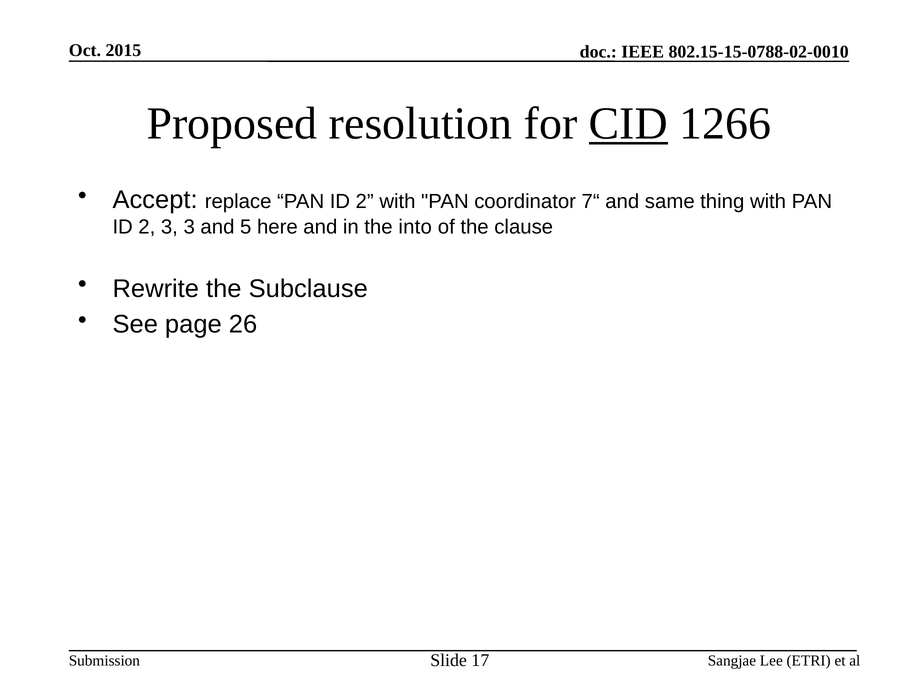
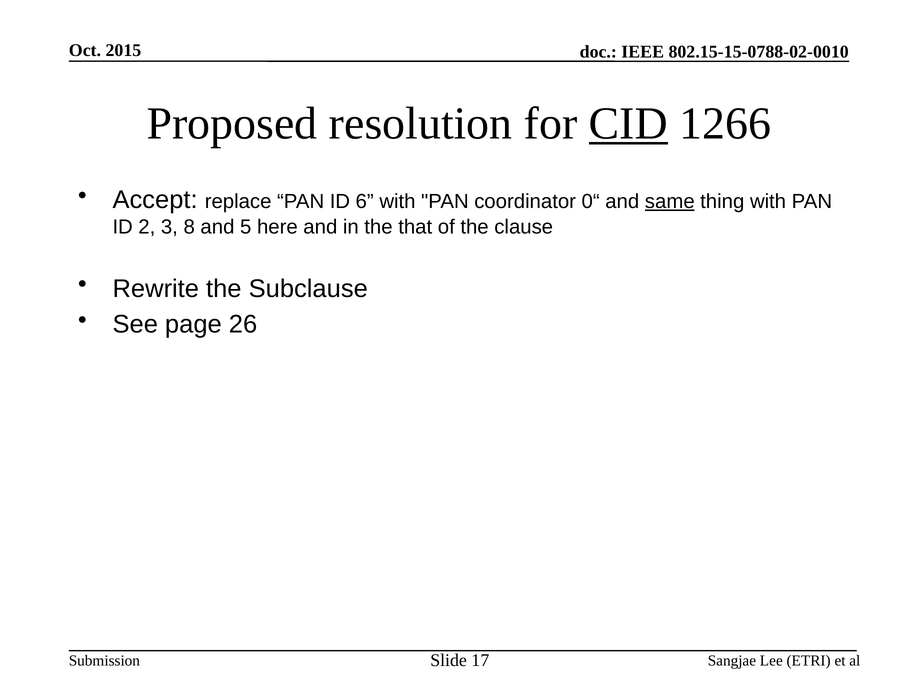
replace PAN ID 2: 2 -> 6 (365, 201)
7“: 7“ -> 0“ (591, 201)
same underline: none -> present (670, 201)
3 3: 3 -> 8 (189, 227)
into: into -> that (415, 227)
